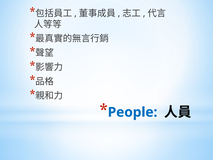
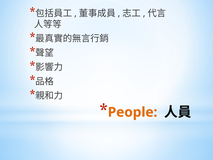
People colour: blue -> orange (133, 112)
